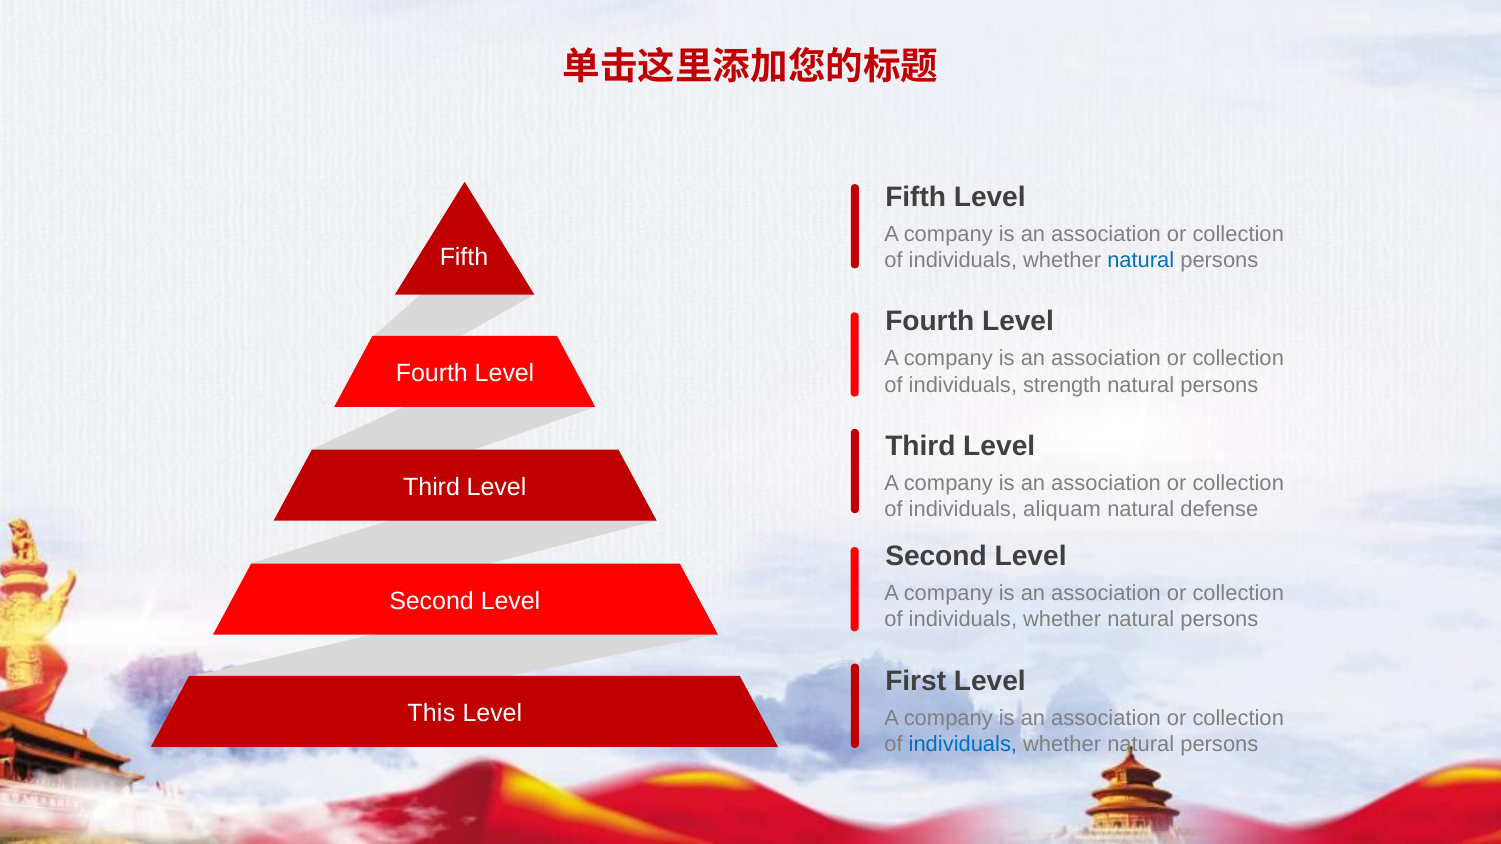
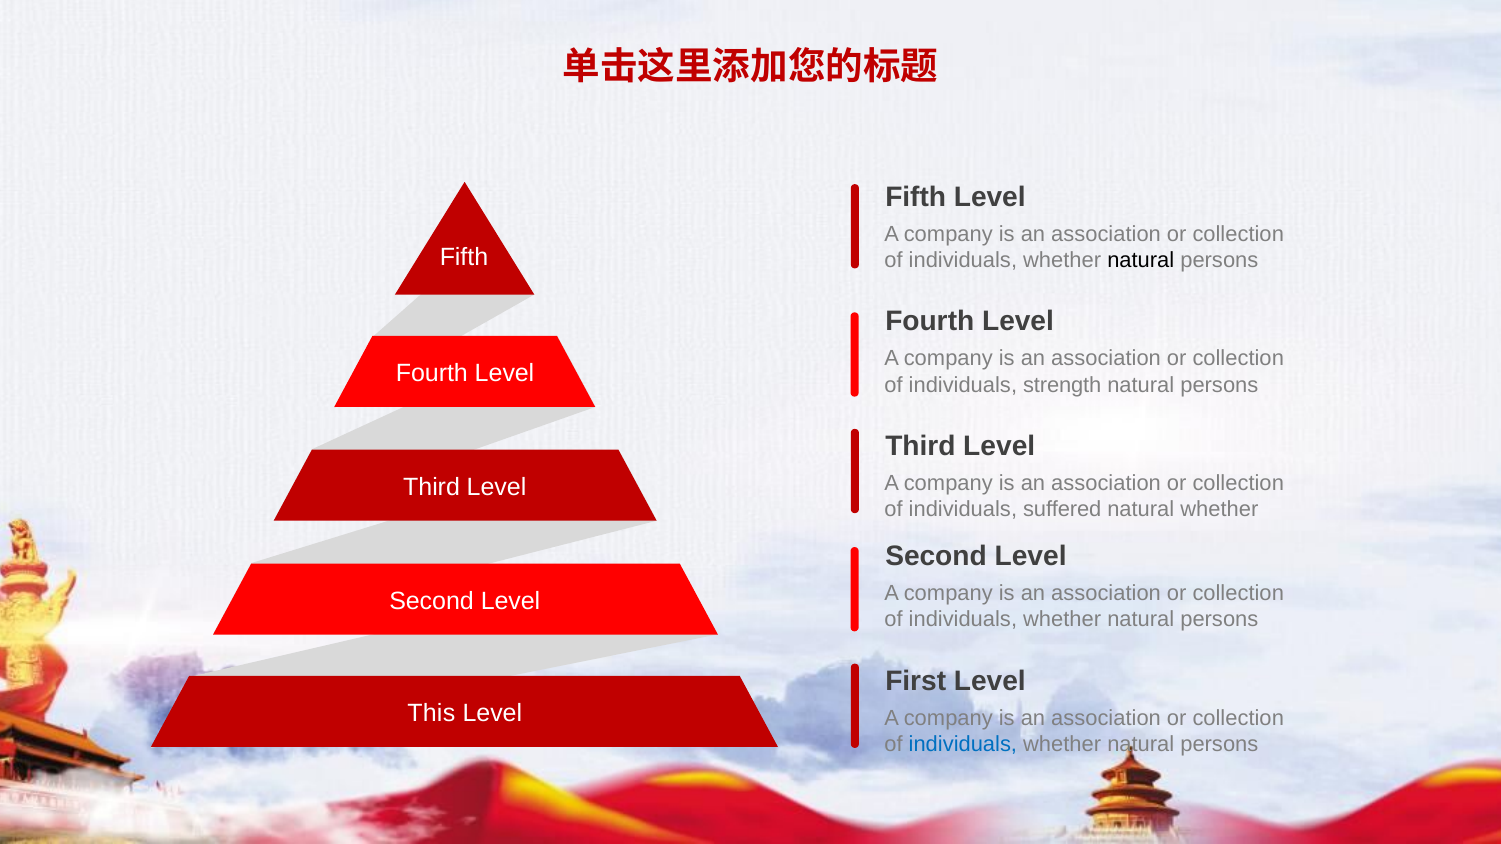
natural colour: blue -> black (1141, 260)
aliquam: aliquam -> suffered (1062, 510)
natural defense: defense -> whether (1219, 510)
